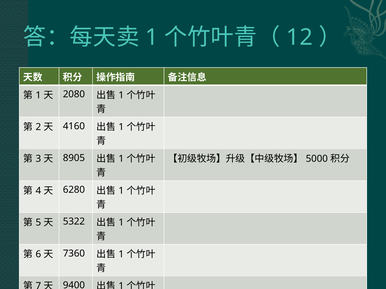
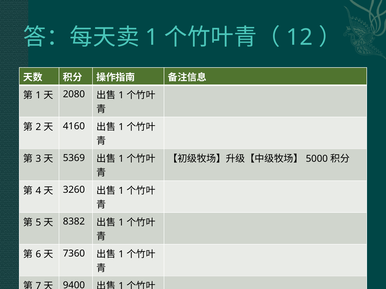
8905: 8905 -> 5369 (74, 158)
6280: 6280 -> 3260 (74, 190)
5322: 5322 -> 8382 (74, 222)
